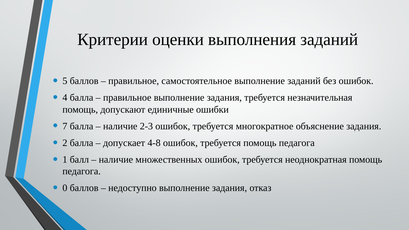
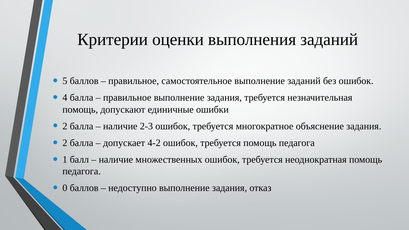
7: 7 -> 2 (65, 126)
4-8: 4-8 -> 4-2 (154, 143)
